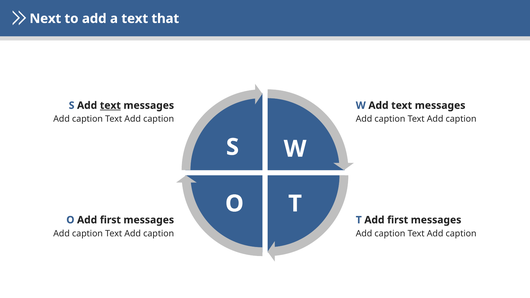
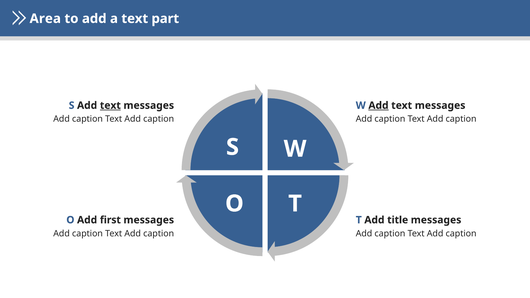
Next: Next -> Area (45, 19)
that: that -> part (165, 19)
Add underline: none -> present (378, 105)
T Add first: first -> title (398, 220)
